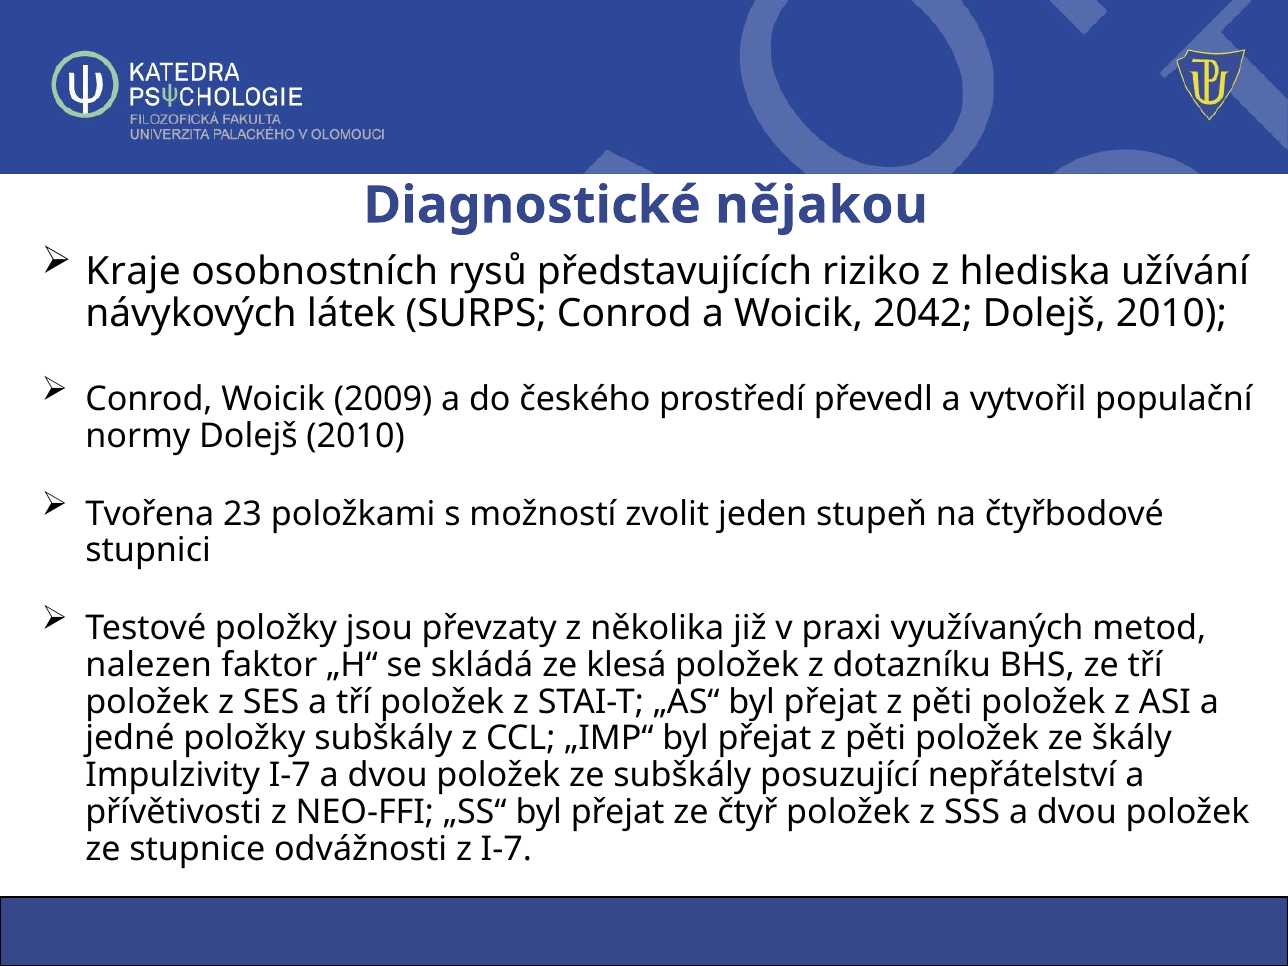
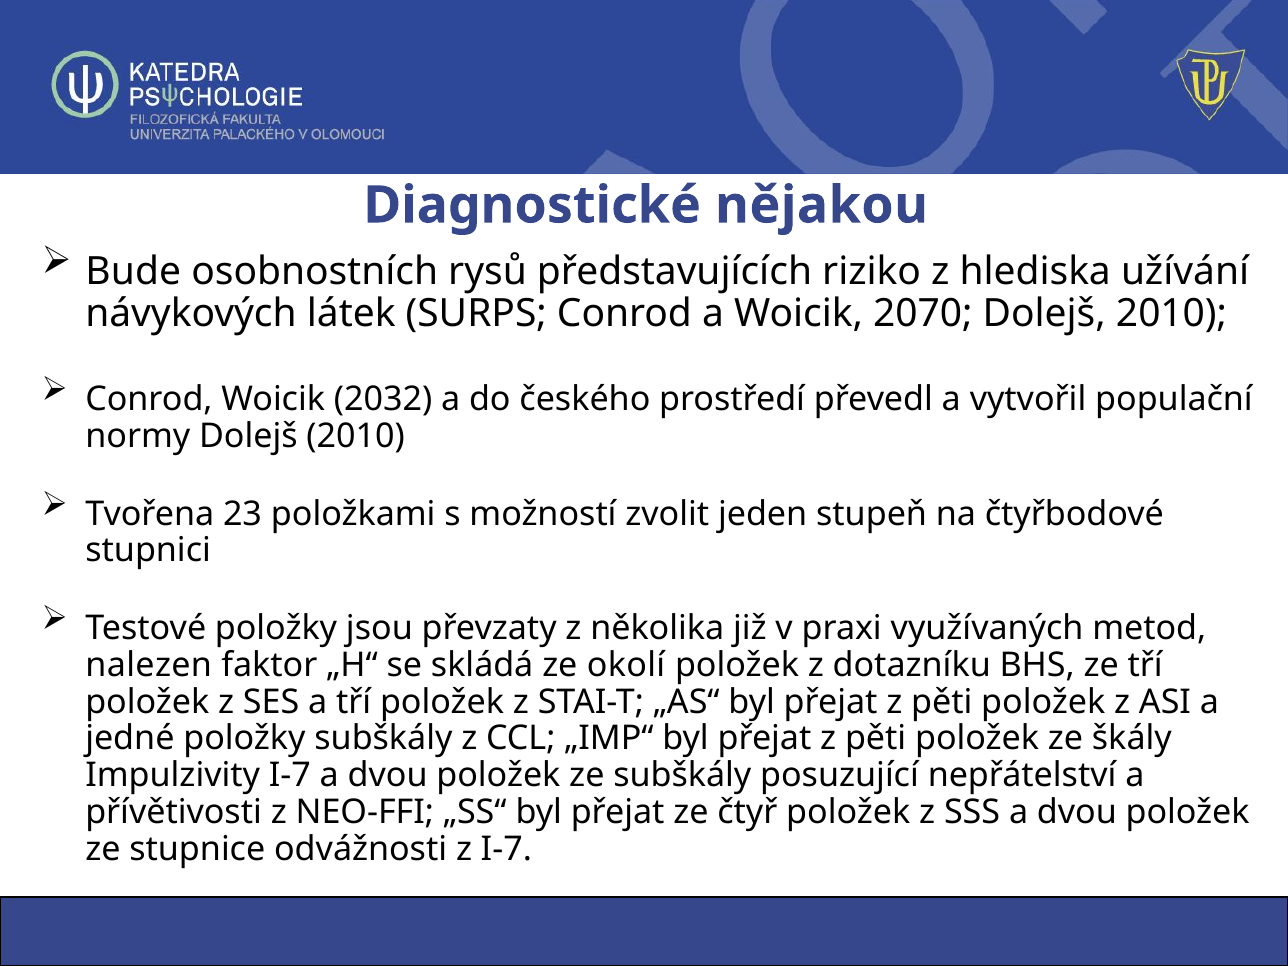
Kraje: Kraje -> Bude (133, 272)
2042: 2042 -> 2070 (923, 314)
2009: 2009 -> 2032 (383, 399)
klesá: klesá -> okolí (626, 665)
